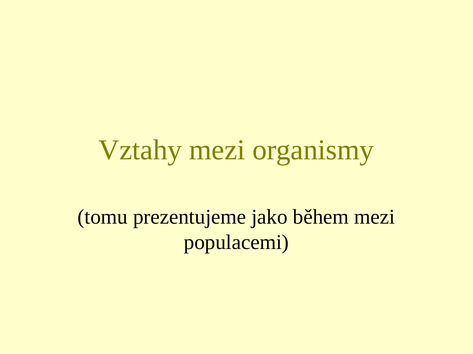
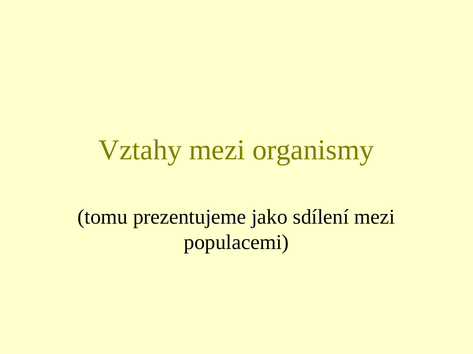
během: během -> sdílení (321, 217)
